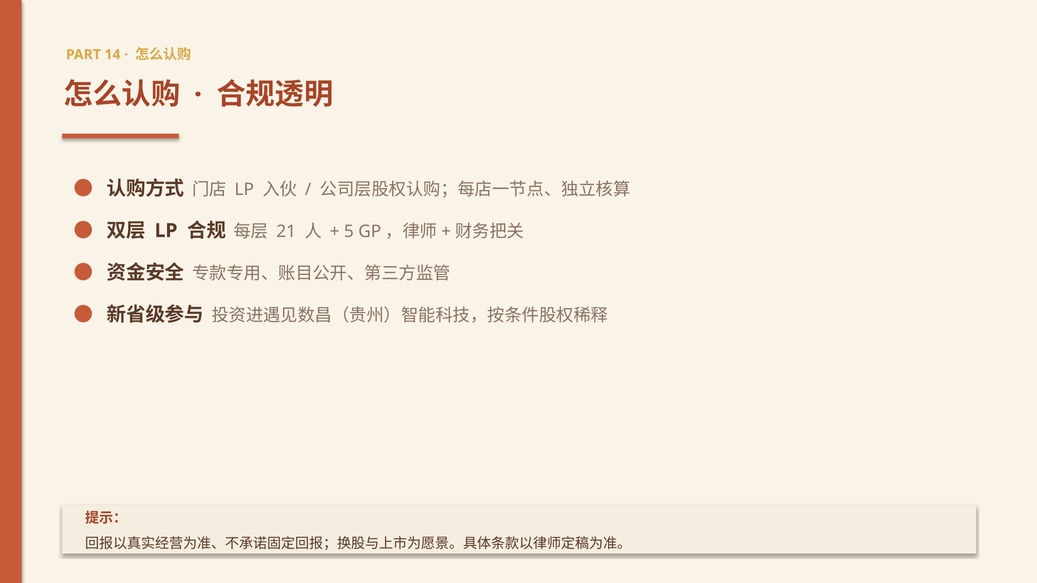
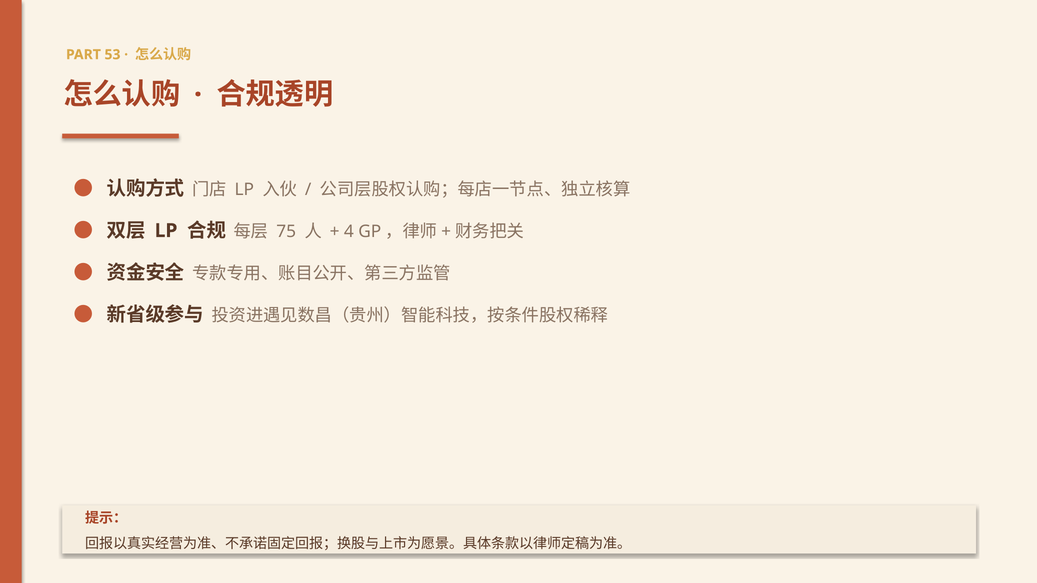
14: 14 -> 53 (112, 55)
21: 21 -> 75 (286, 231)
5: 5 -> 4 (349, 231)
